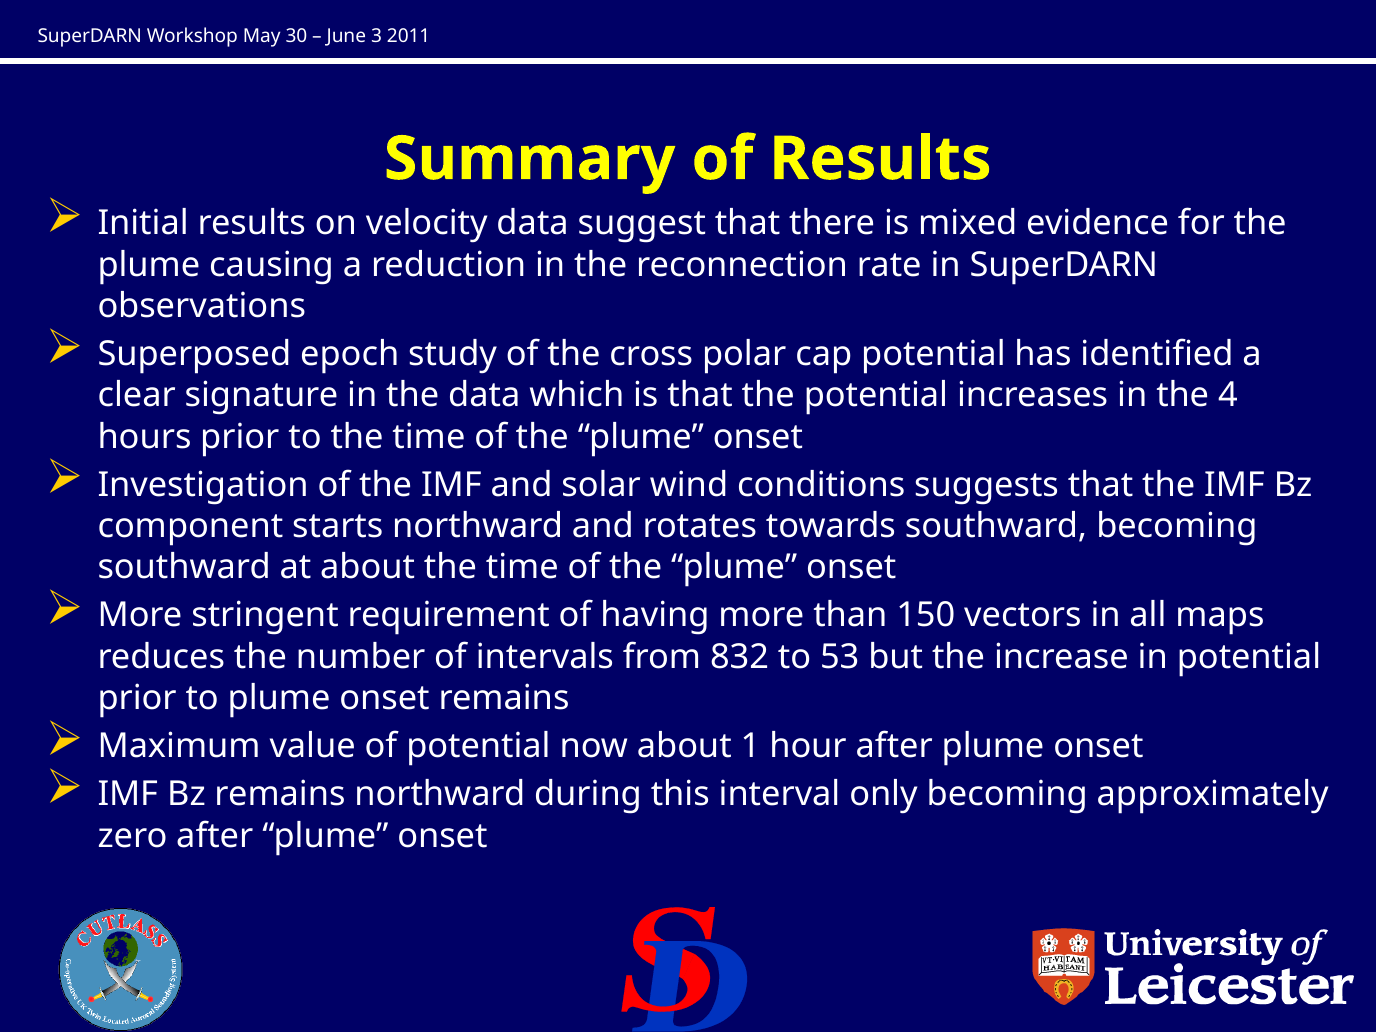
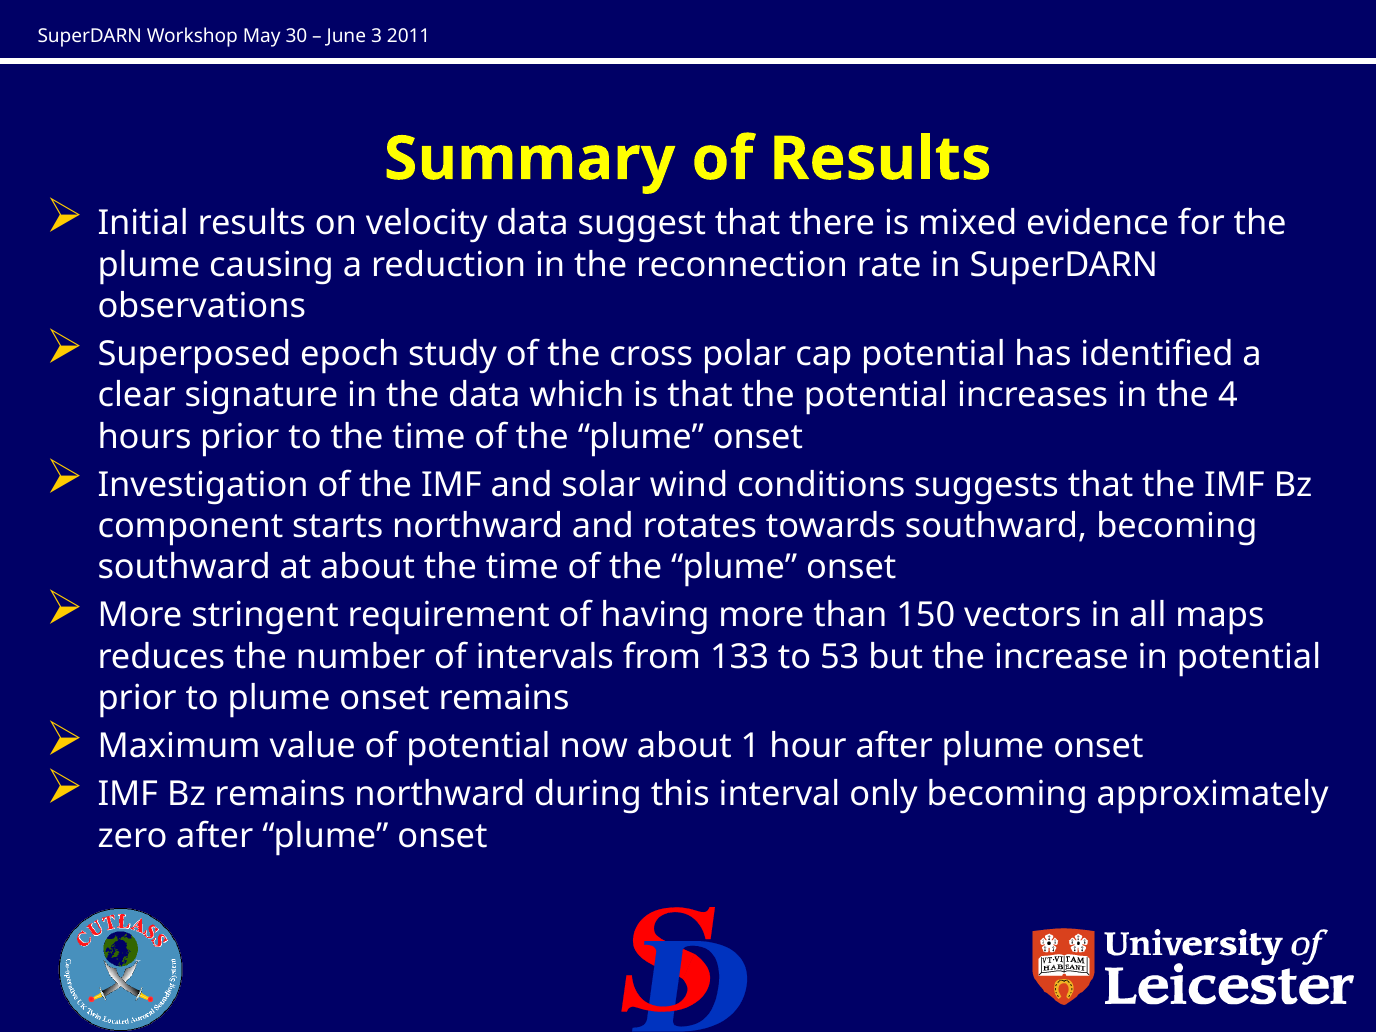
832: 832 -> 133 (740, 657)
